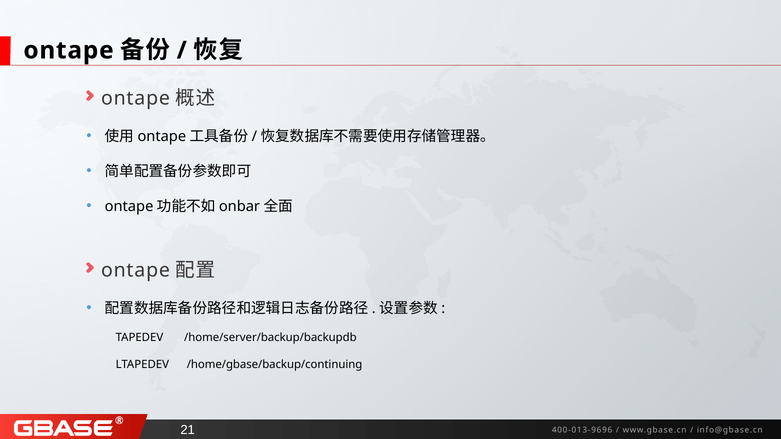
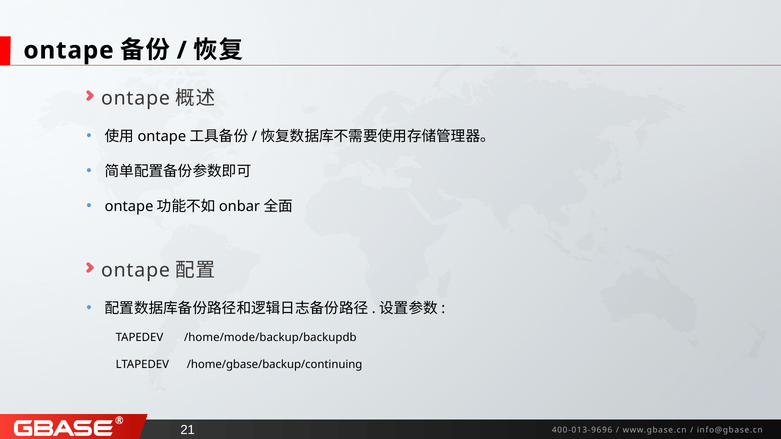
/home/server/backup/backupdb: /home/server/backup/backupdb -> /home/mode/backup/backupdb (270, 338)
